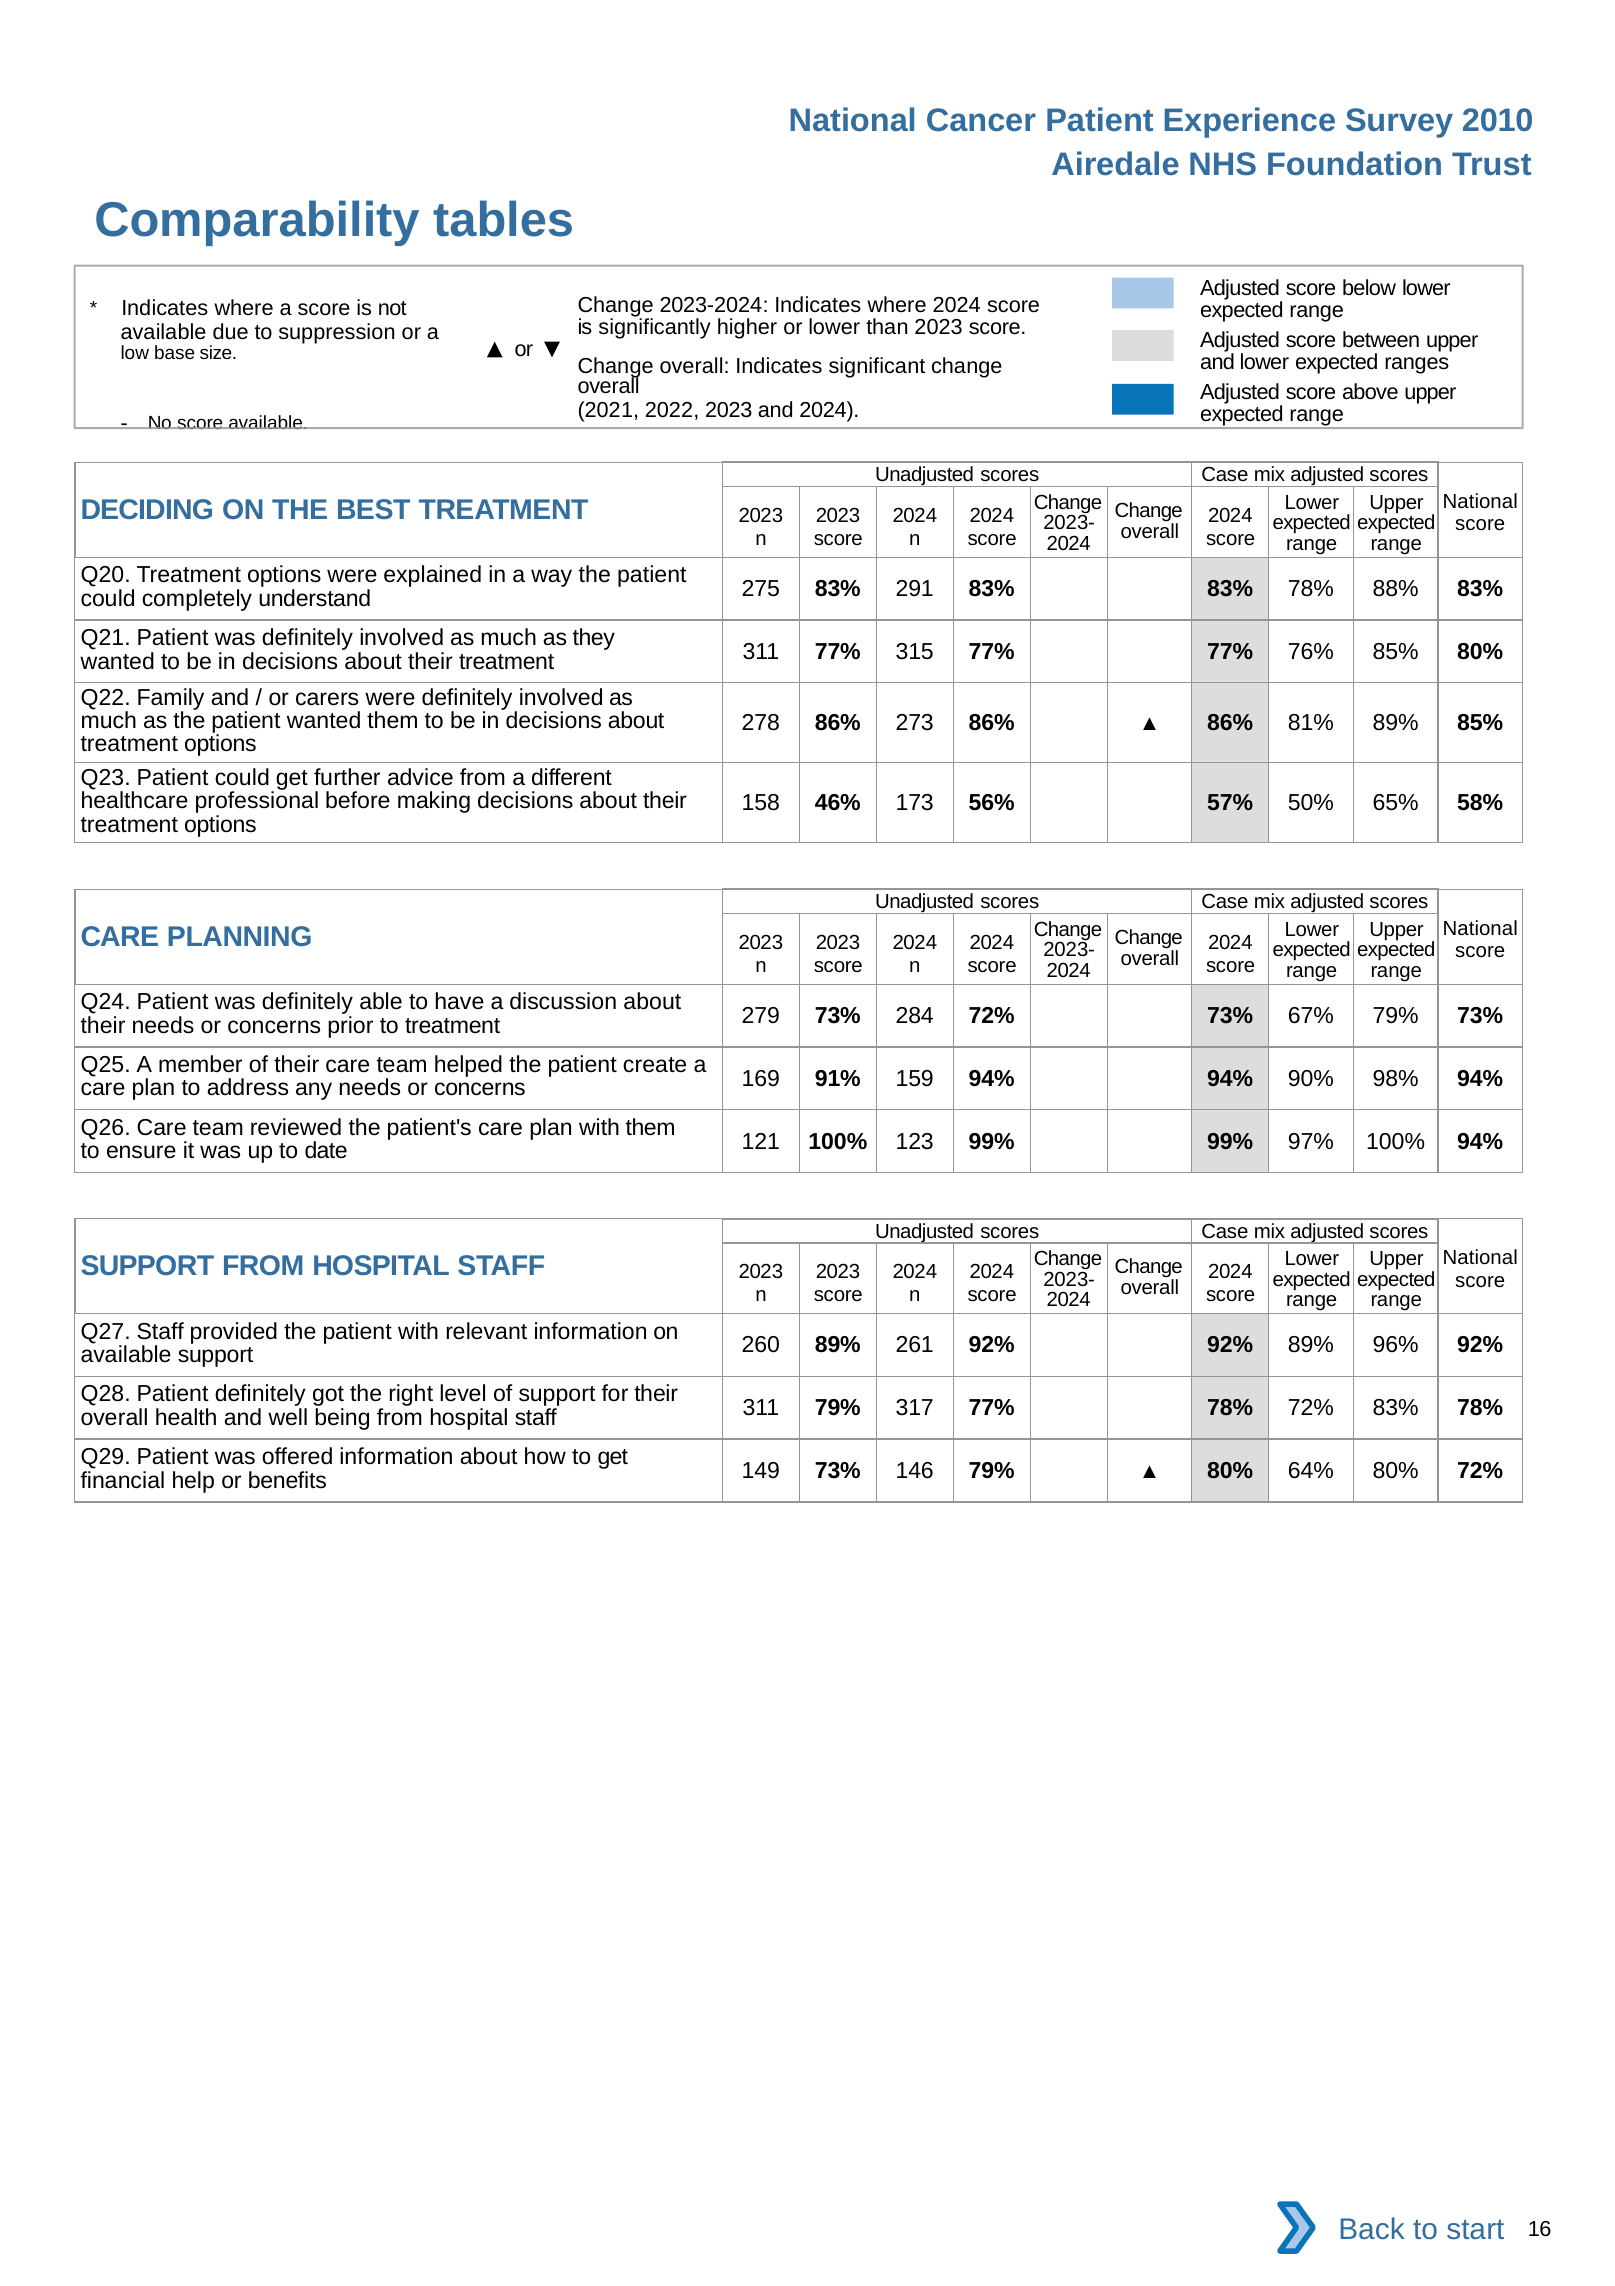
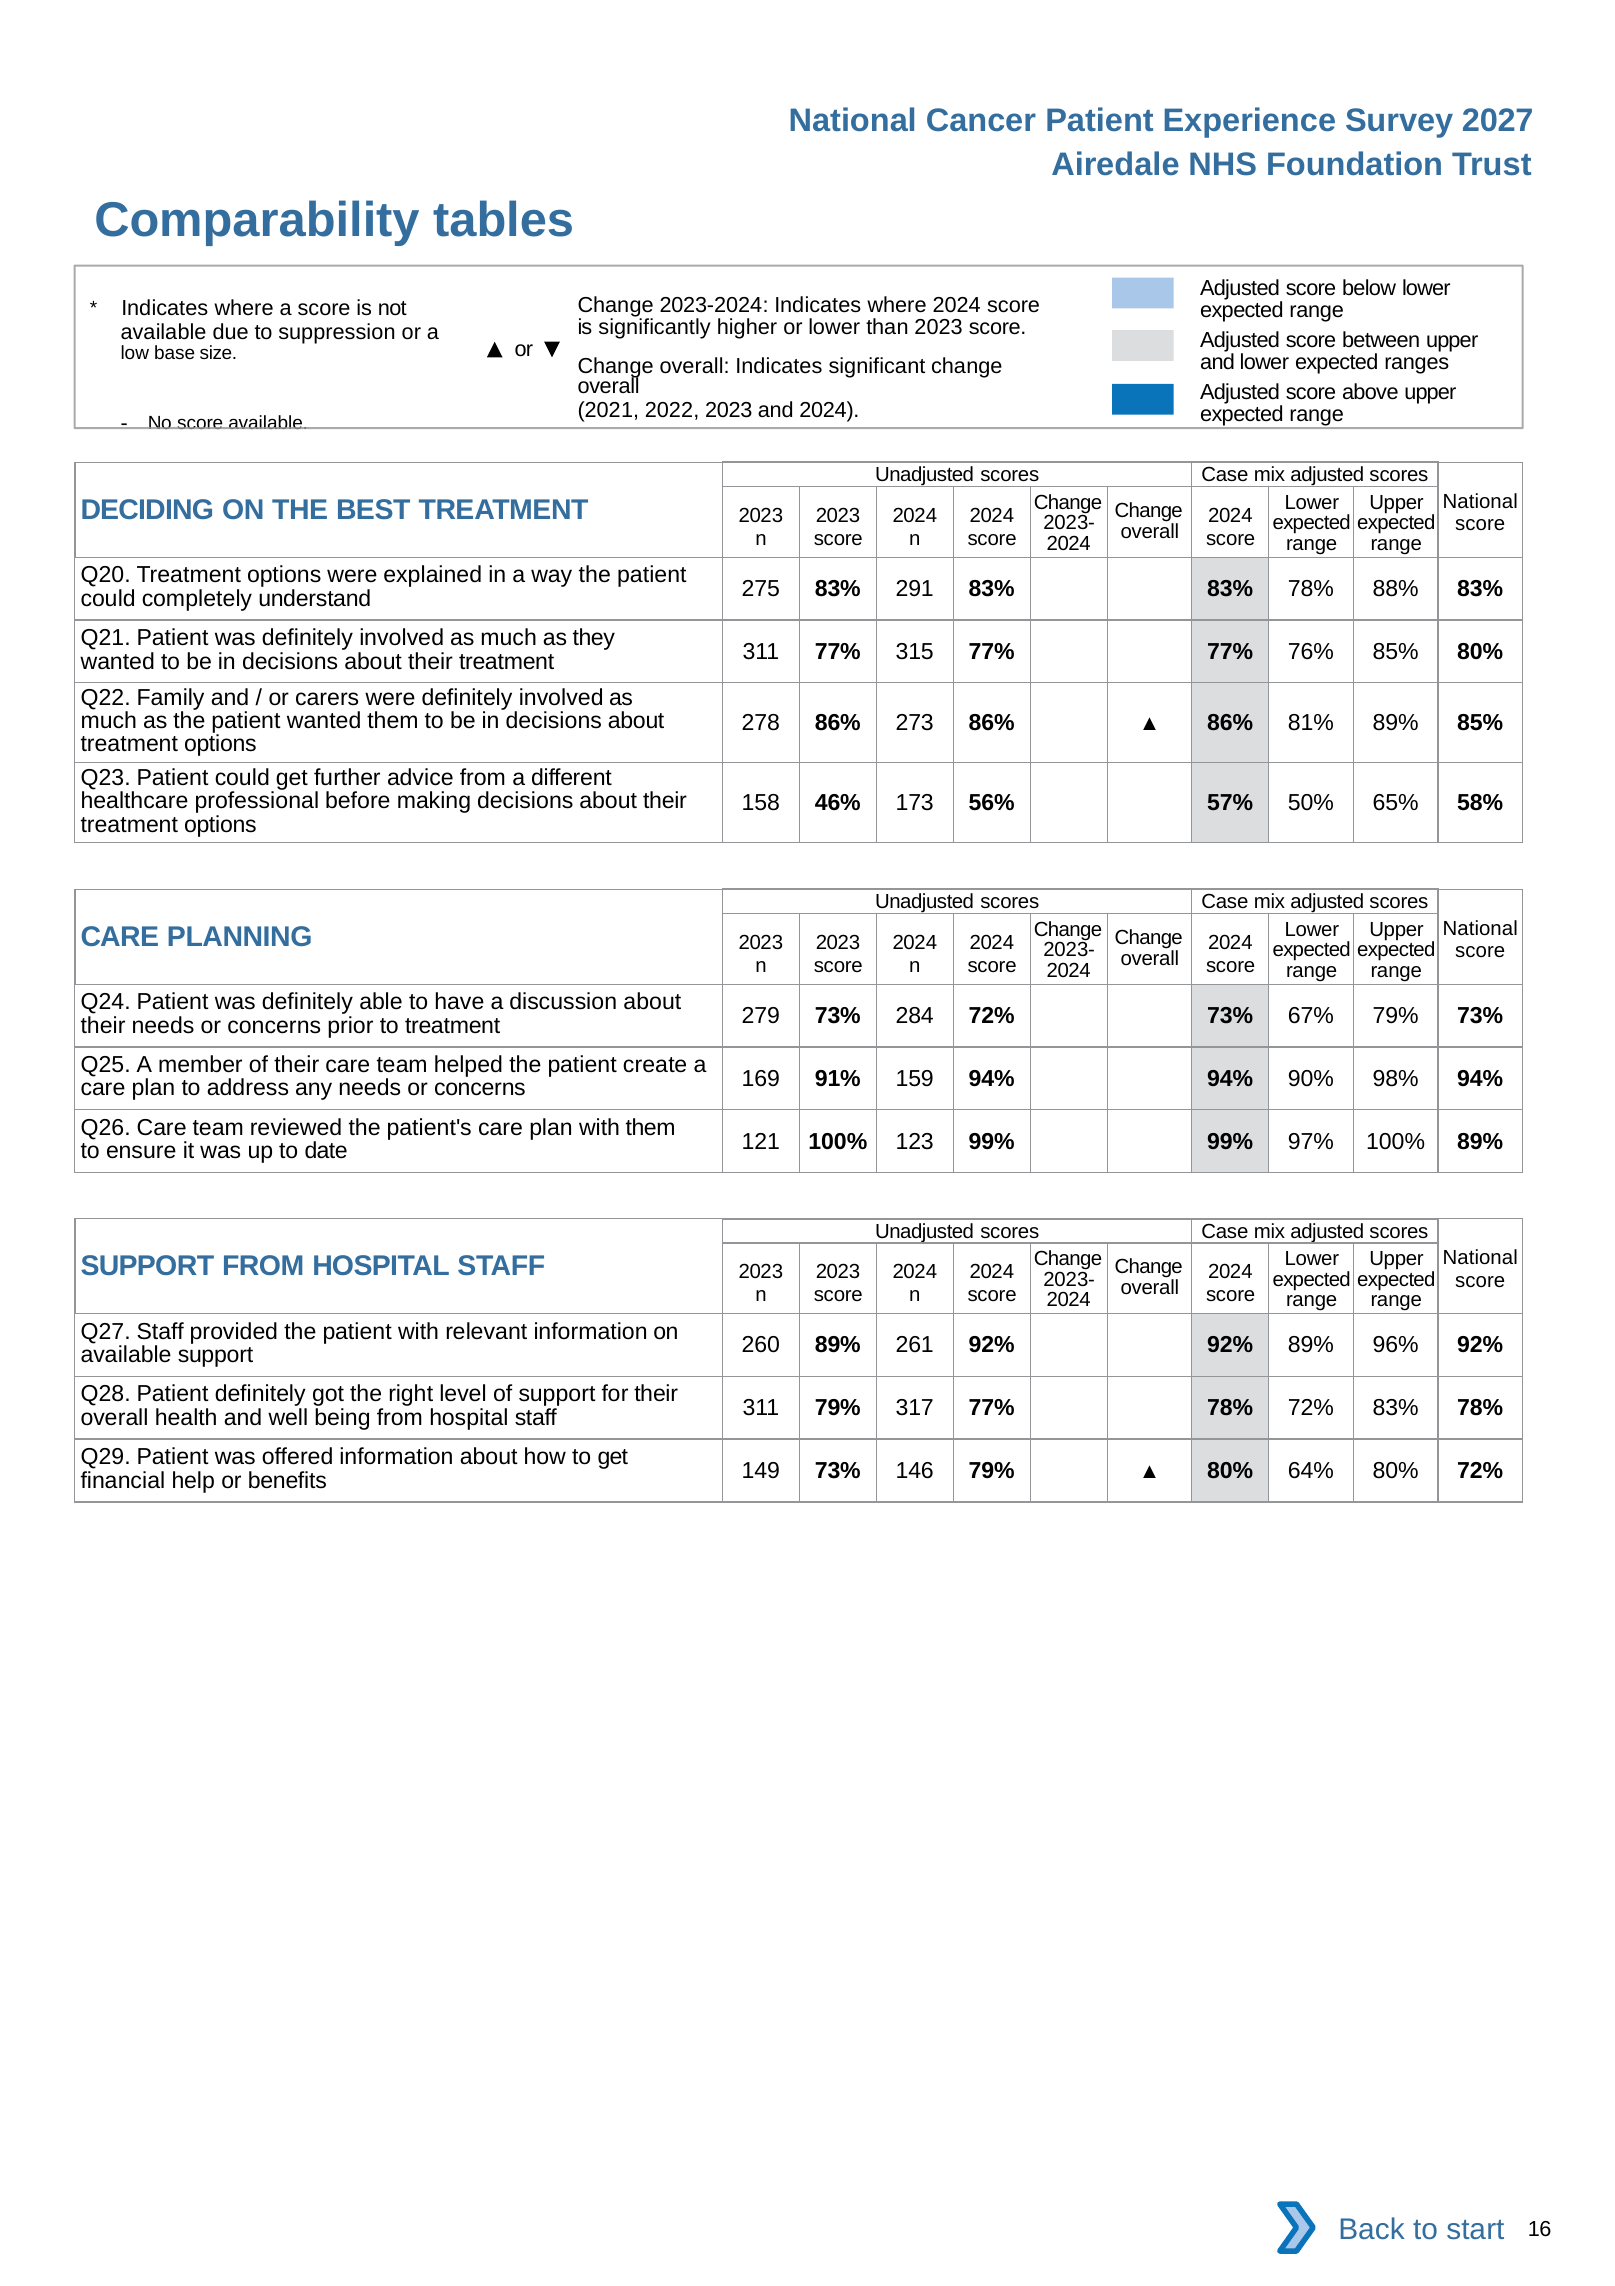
2010: 2010 -> 2027 (1498, 120)
100% 94%: 94% -> 89% (1480, 1141)
